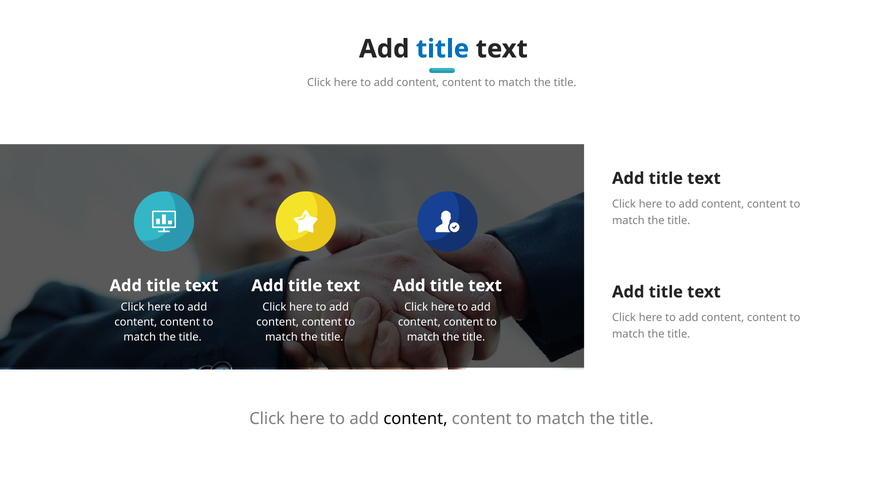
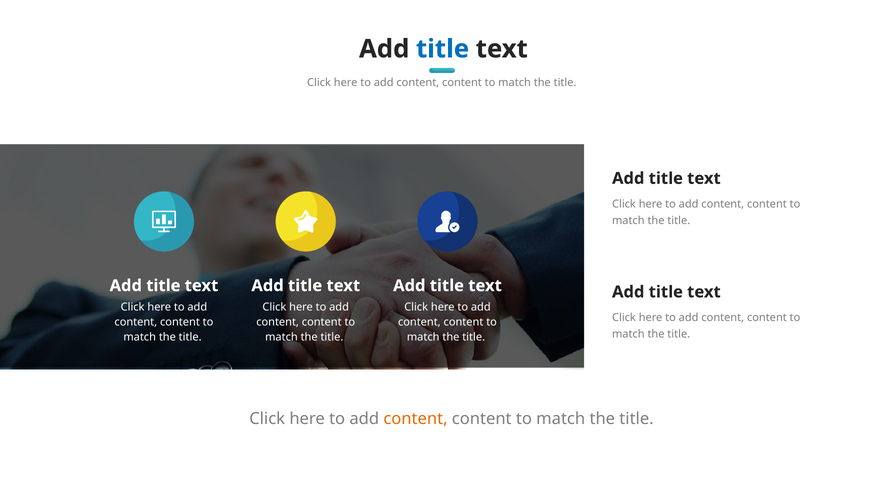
content colour: black -> orange (415, 419)
